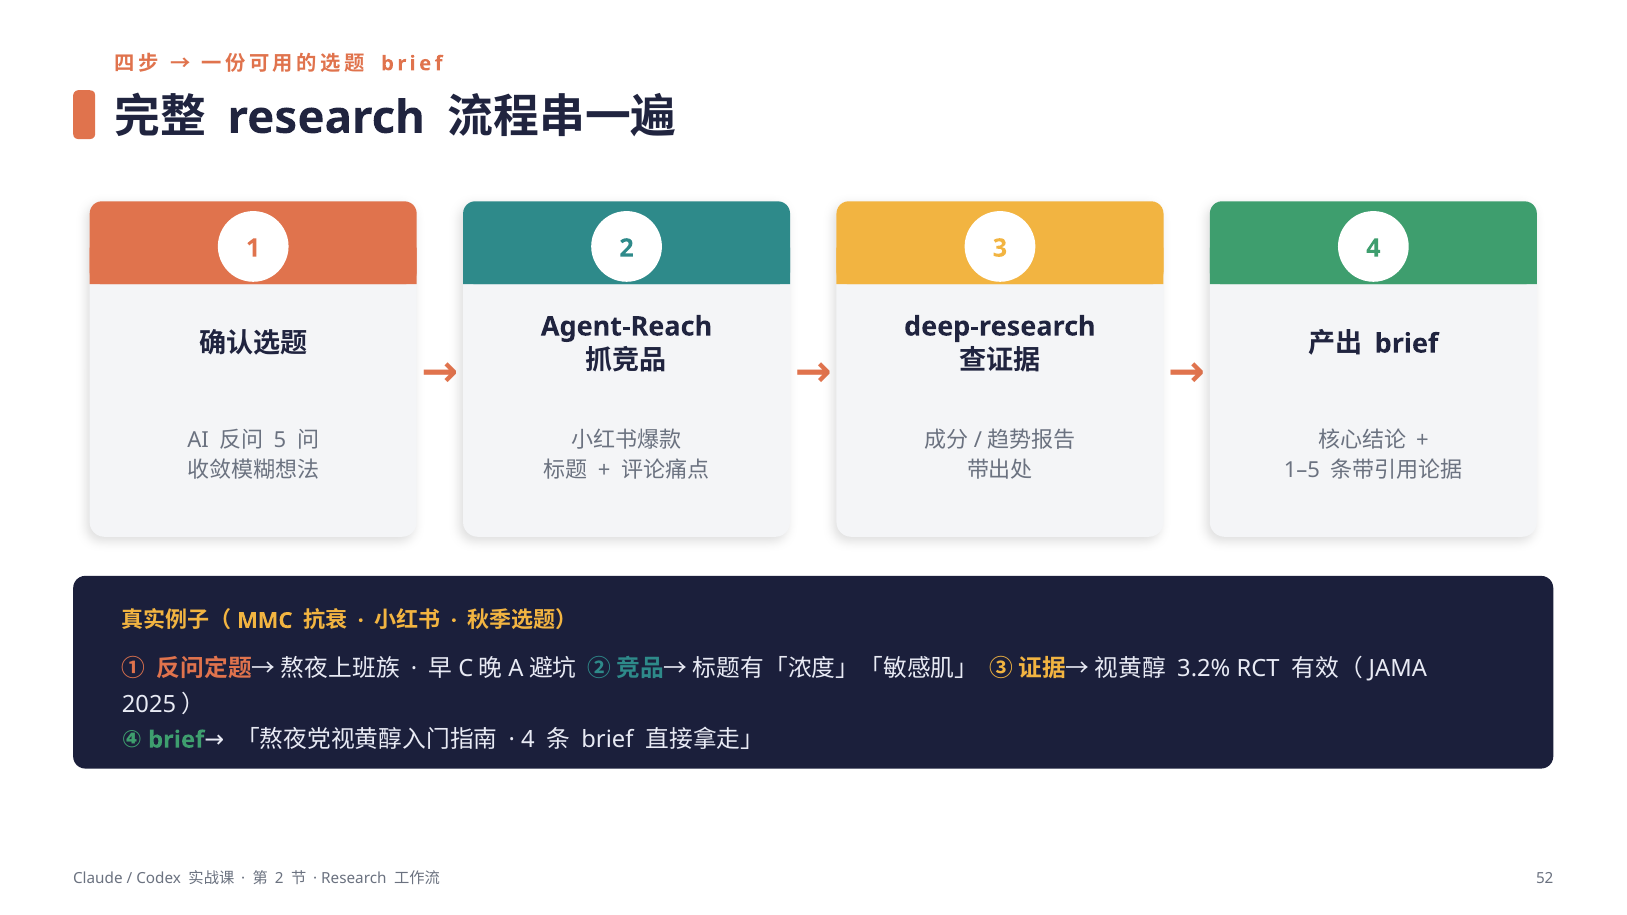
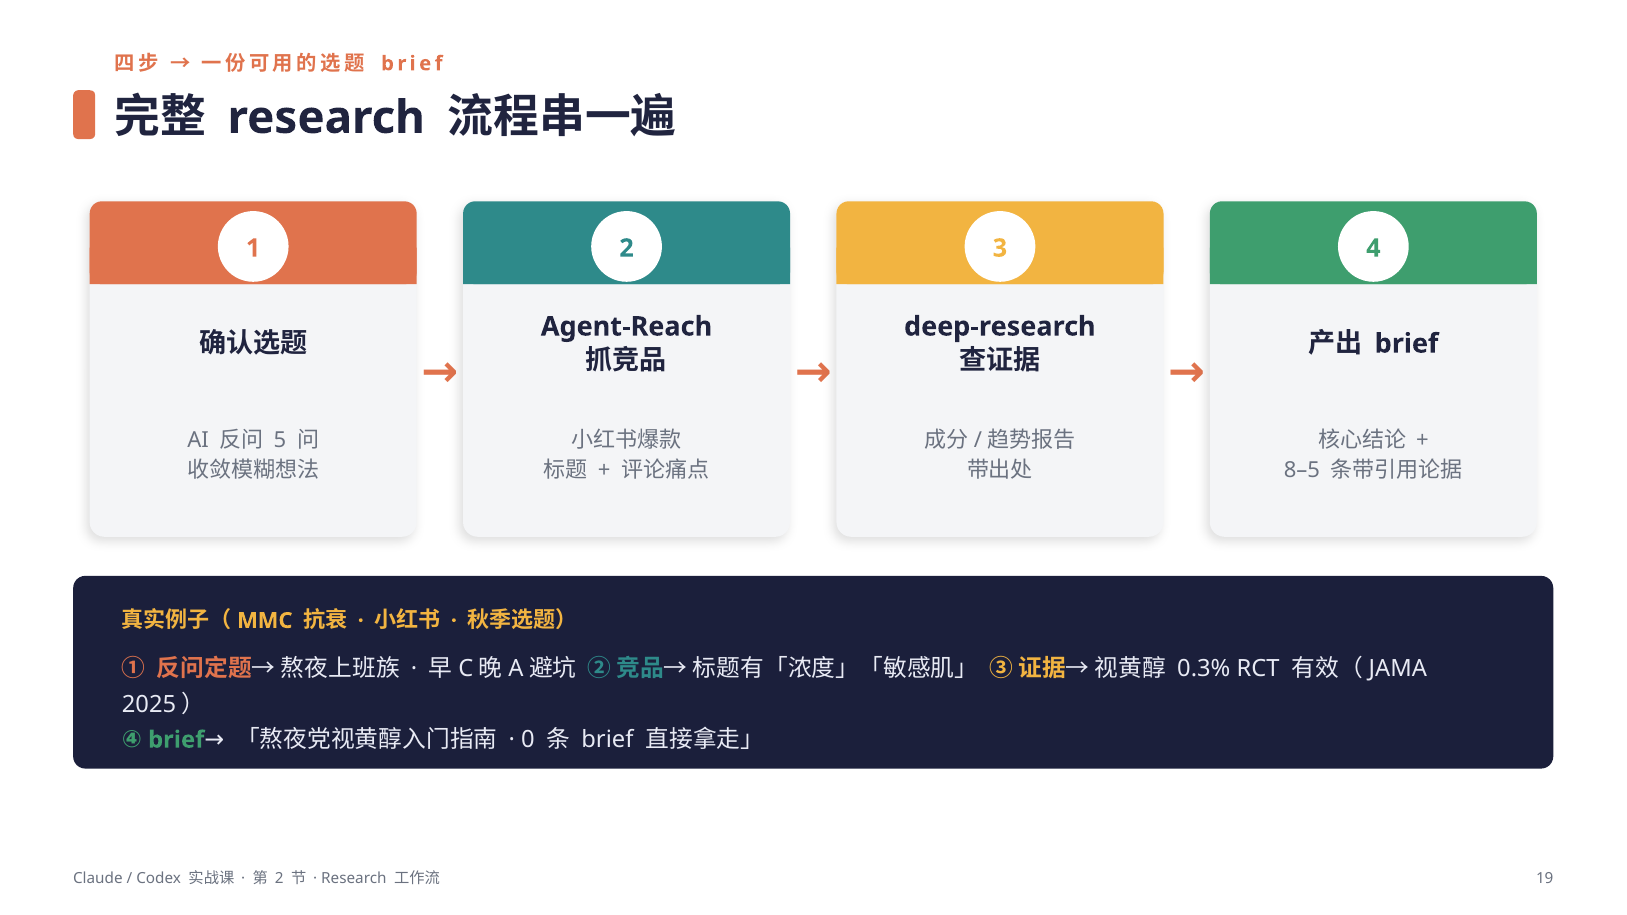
1–5: 1–5 -> 8–5 (1302, 470)
3.2%: 3.2% -> 0.3% (1204, 669)
4: 4 -> 0 (528, 740)
52: 52 -> 19 (1545, 878)
